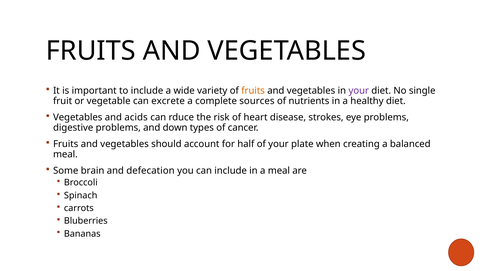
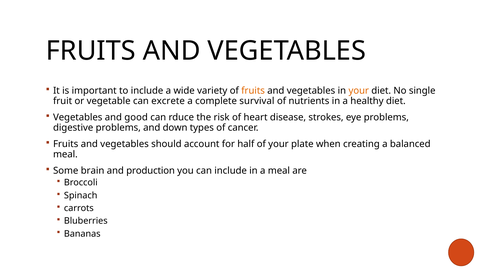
your colour: purple -> orange (359, 91)
sources: sources -> survival (257, 101)
acids: acids -> good (136, 117)
defecation: defecation -> production (151, 171)
